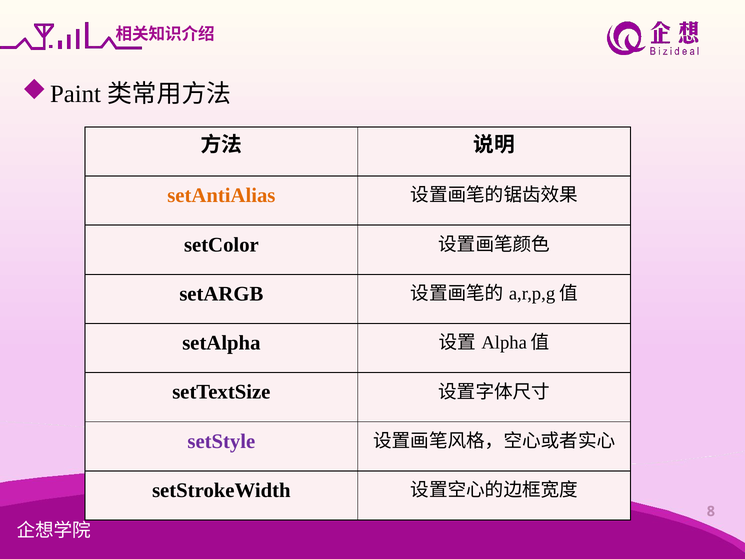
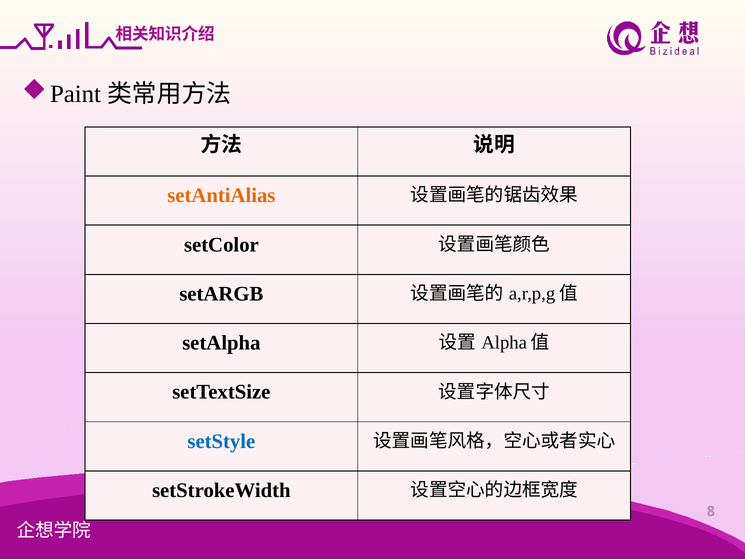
setStyle colour: purple -> blue (221, 441)
